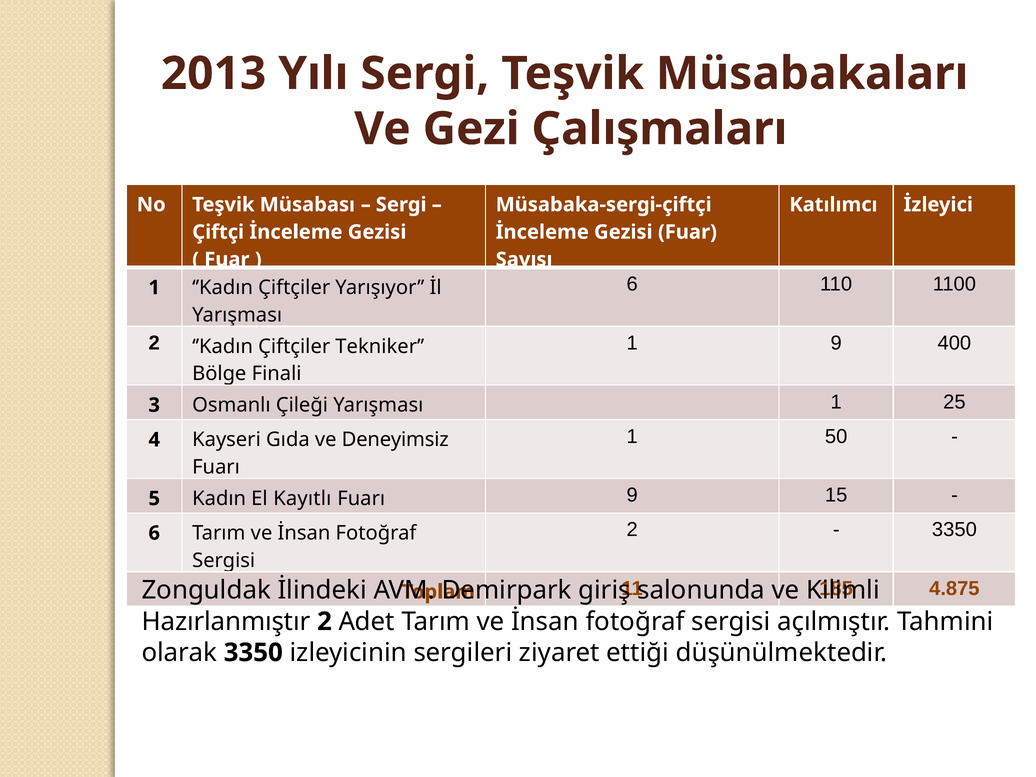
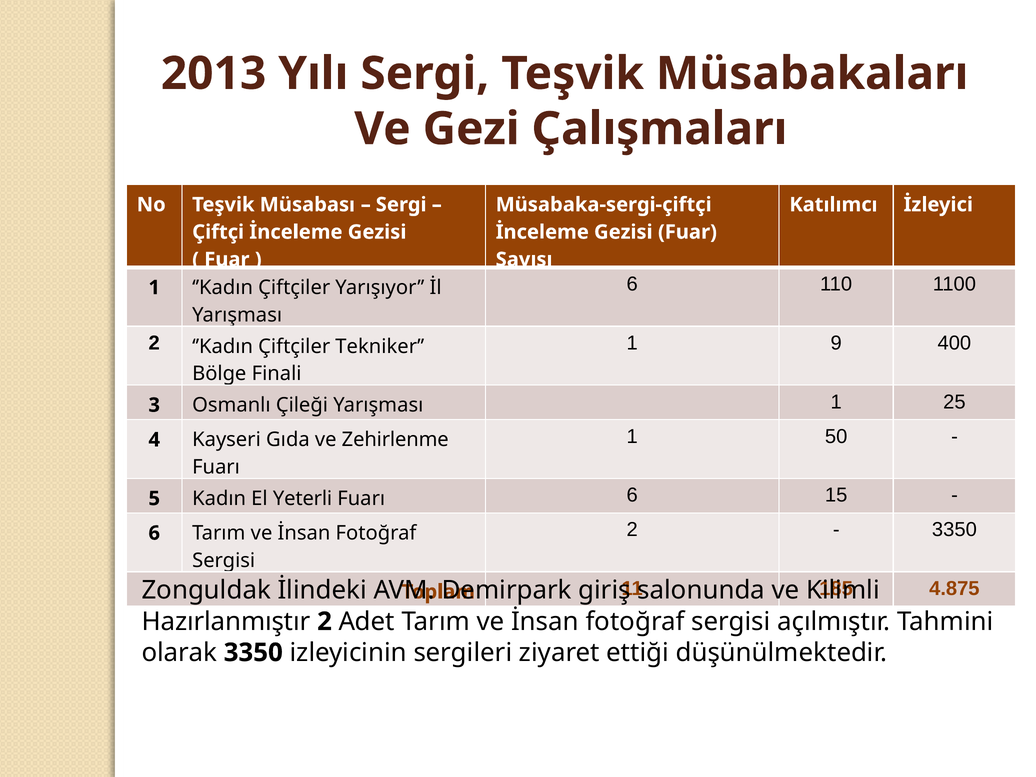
Deneyimsiz: Deneyimsiz -> Zehirlenme (395, 440)
Kayıtlı: Kayıtlı -> Yeterli (303, 499)
Fuarı 9: 9 -> 6 (632, 495)
